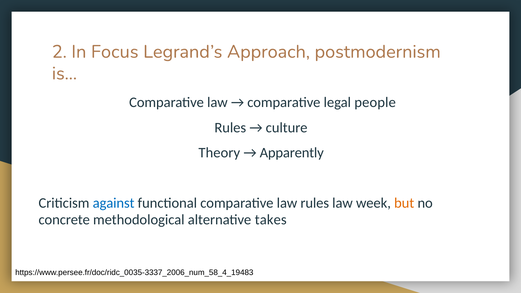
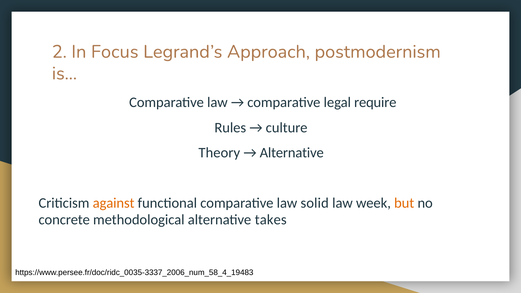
people: people -> require (375, 102)
Apparently: Apparently -> Alternative (292, 153)
against colour: blue -> orange (114, 203)
law rules: rules -> solid (315, 203)
